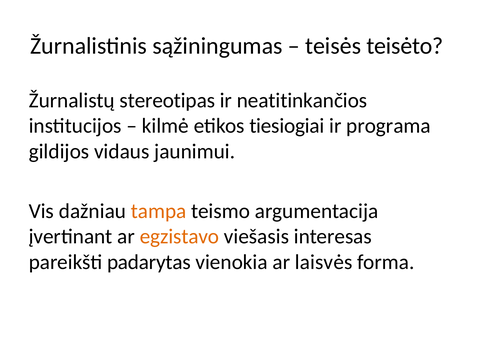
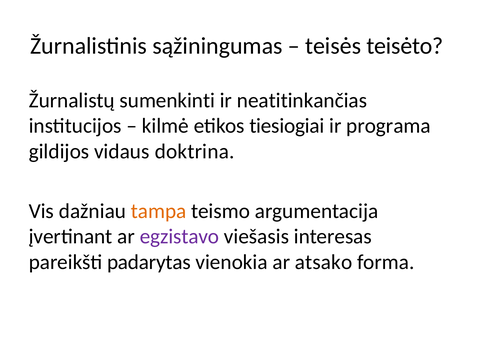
stereotipas: stereotipas -> sumenkinti (167, 100)
neatitinkančios: neatitinkančios -> neatitinkančias (302, 100)
jaunimui: jaunimui -> doktrina (195, 152)
egzistavo colour: orange -> purple (179, 237)
laisvės: laisvės -> atsako (324, 262)
